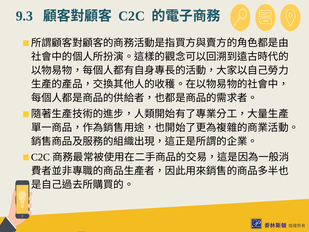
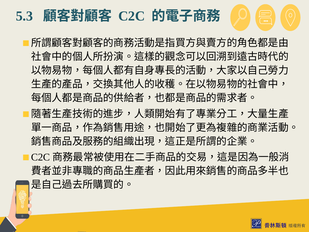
9.3: 9.3 -> 5.3 (24, 16)
